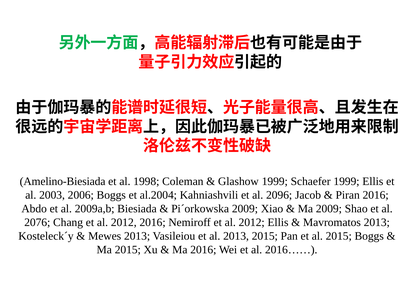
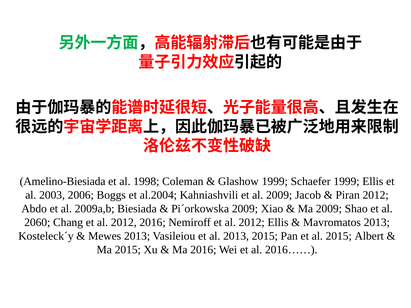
al 2096: 2096 -> 2009 (279, 195)
Piran 2016: 2016 -> 2012 (376, 195)
2076: 2076 -> 2060 (37, 223)
2015 Boggs: Boggs -> Albert (369, 236)
